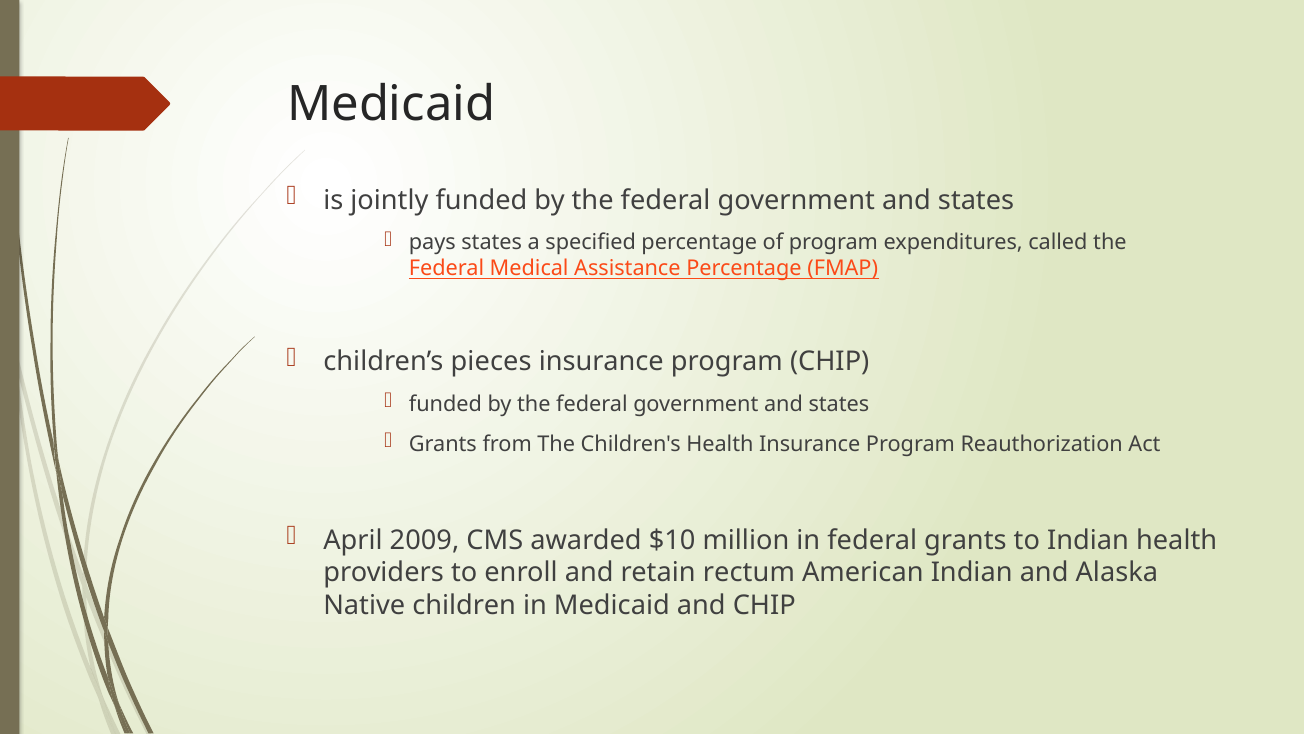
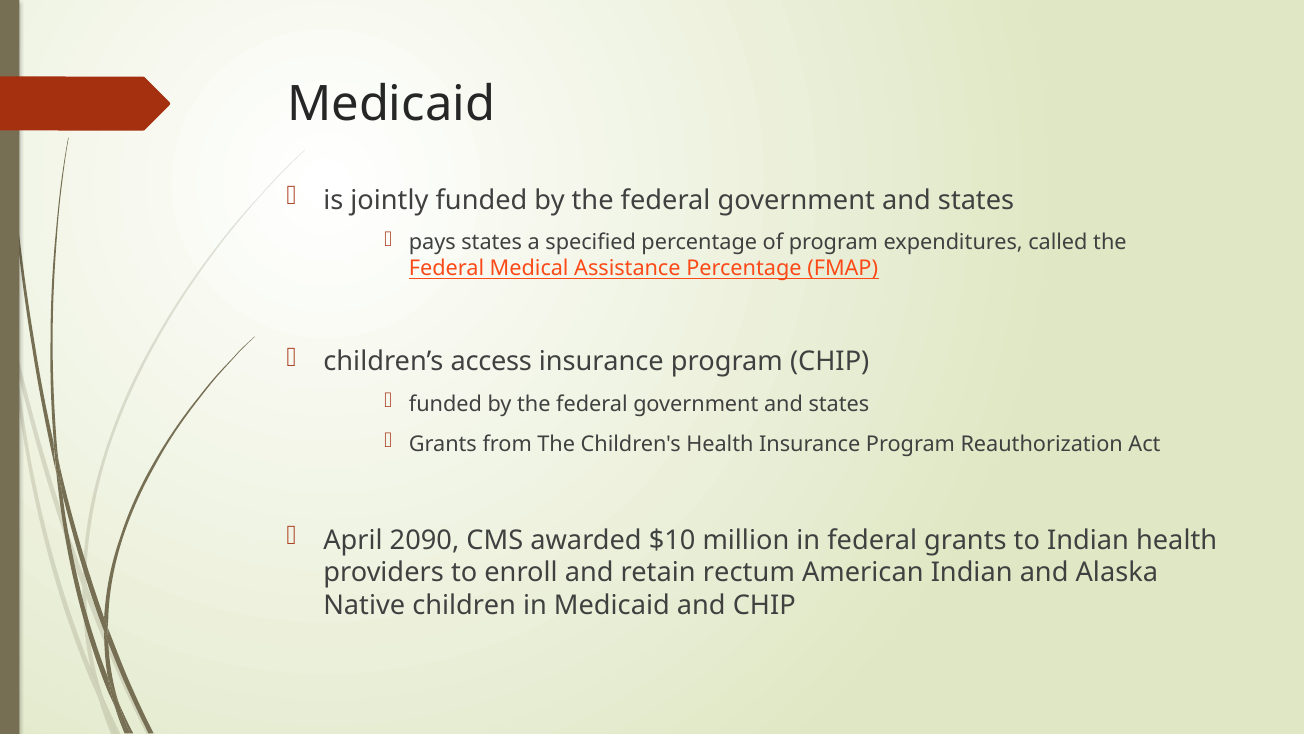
pieces: pieces -> access (491, 362)
2009: 2009 -> 2090 (425, 540)
